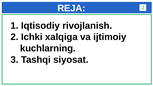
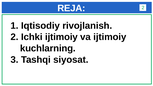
Ichki xalqiga: xalqiga -> ijtimoiy (61, 37)
